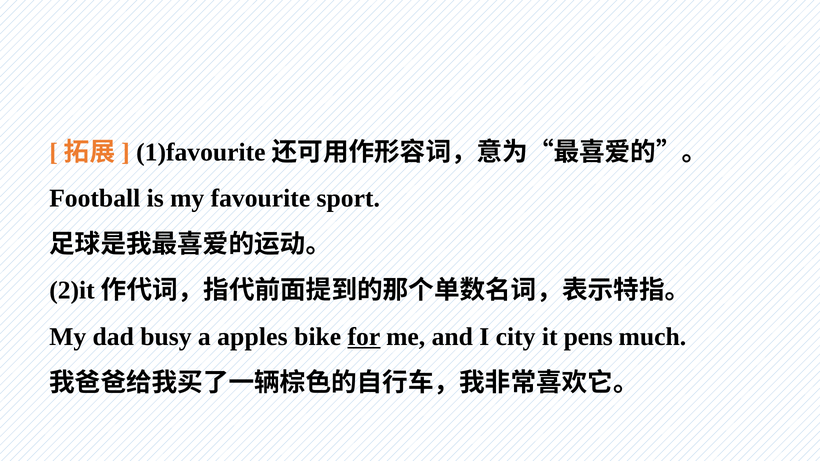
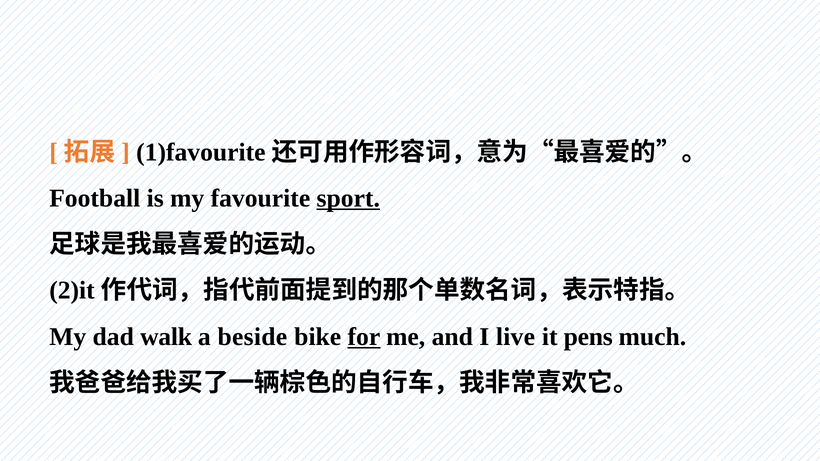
sport underline: none -> present (348, 198)
busy: busy -> walk (166, 337)
apples: apples -> beside (252, 337)
city: city -> live (515, 337)
